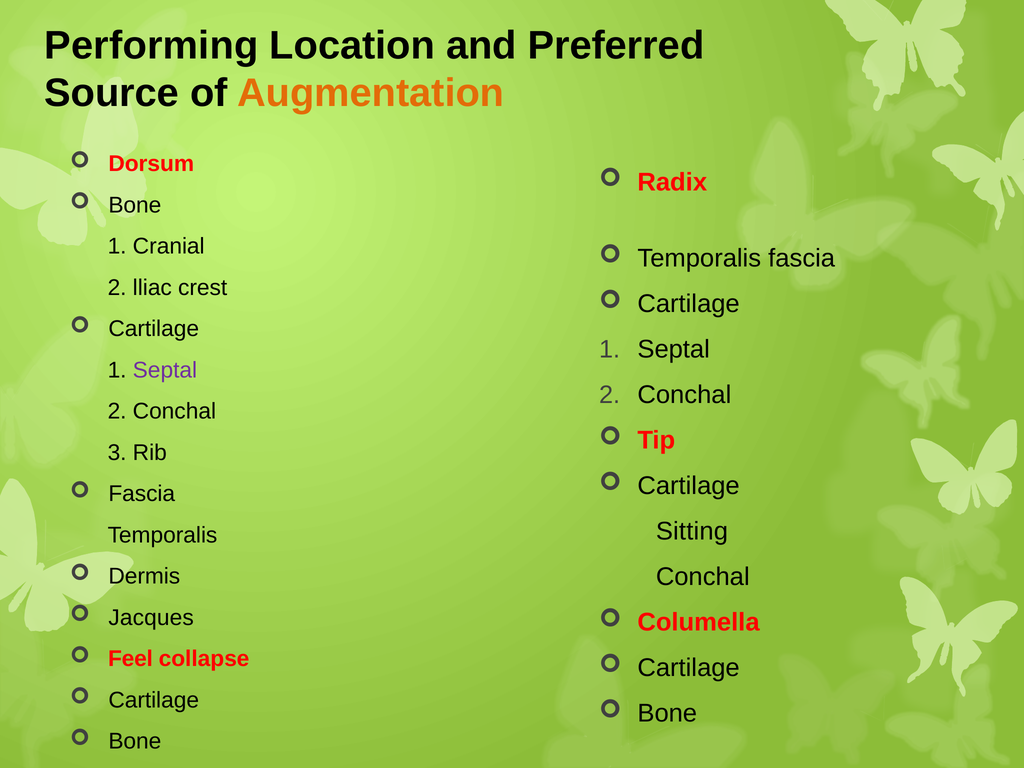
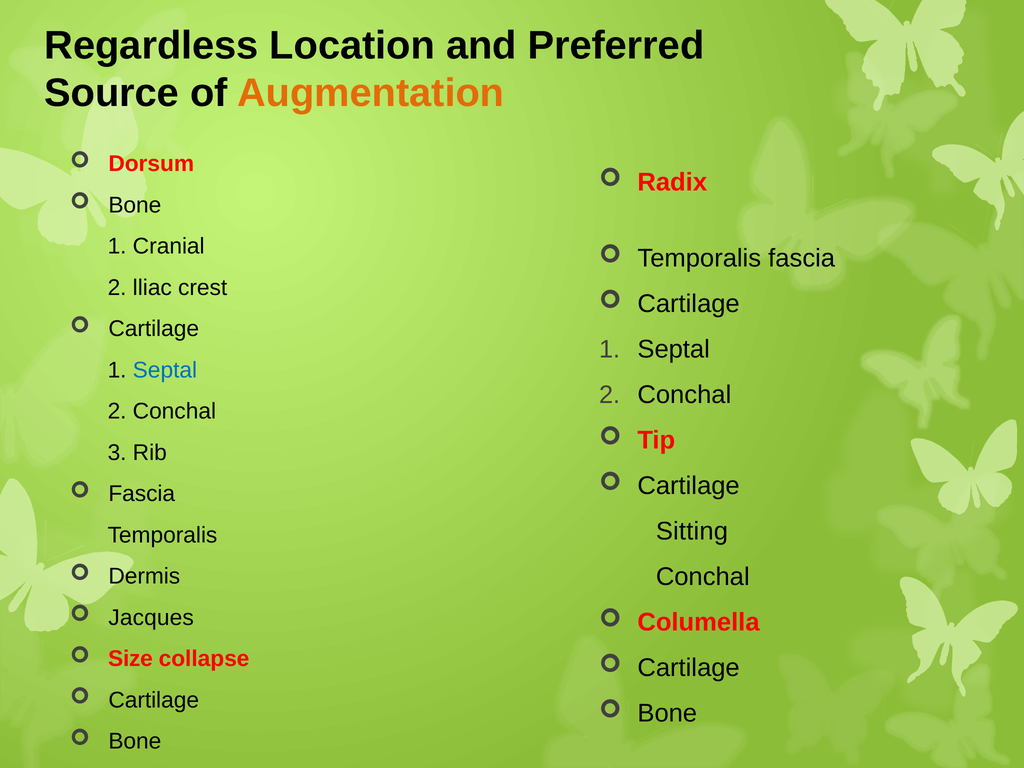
Performing: Performing -> Regardless (151, 45)
Septal colour: purple -> blue (165, 370)
Feel: Feel -> Size (130, 659)
